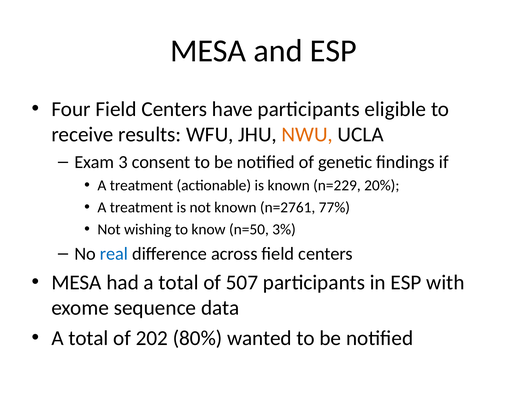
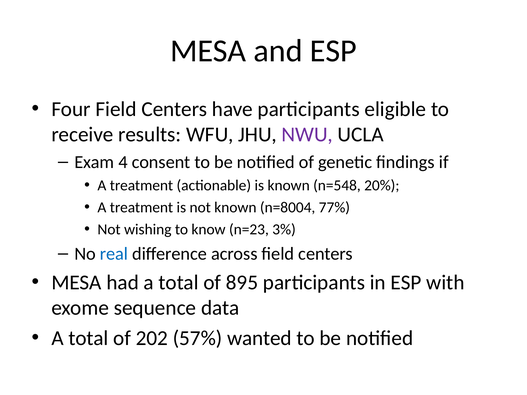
NWU colour: orange -> purple (307, 135)
3: 3 -> 4 (123, 162)
n=229: n=229 -> n=548 (337, 186)
n=2761: n=2761 -> n=8004 (288, 208)
n=50: n=50 -> n=23 (249, 230)
507: 507 -> 895 (242, 283)
80%: 80% -> 57% (198, 338)
